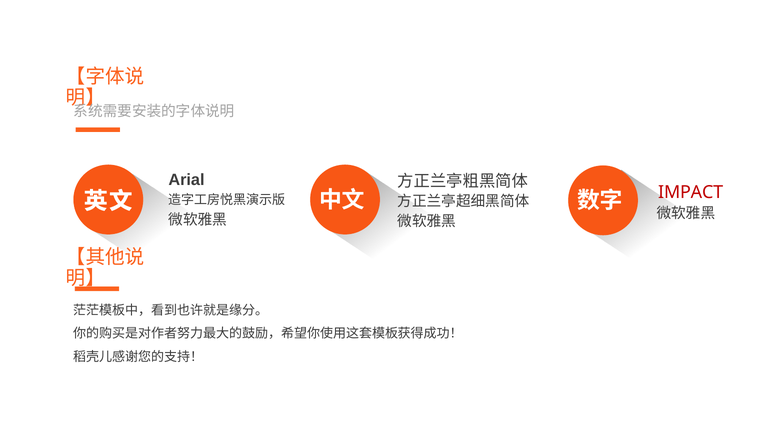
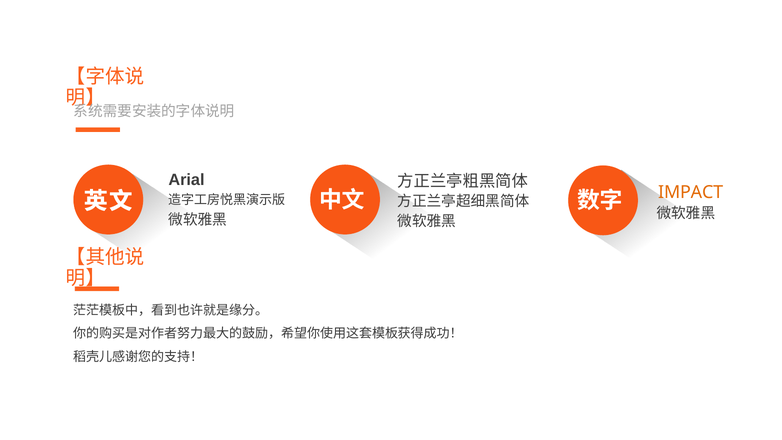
IMPACT colour: red -> orange (691, 192)
